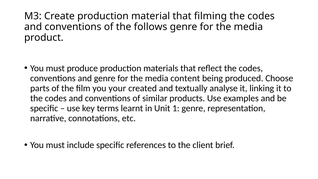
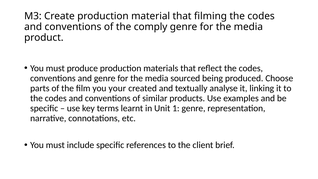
follows: follows -> comply (151, 27)
content: content -> sourced (185, 78)
